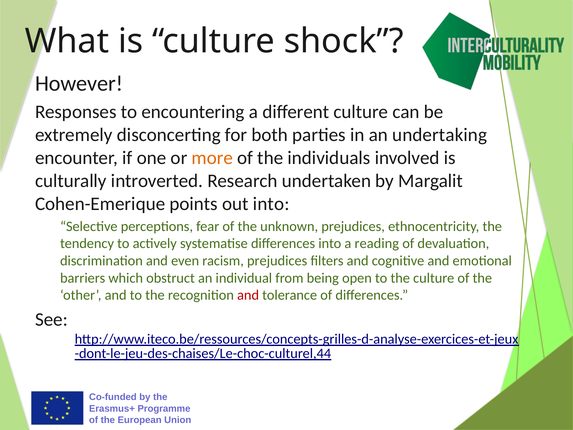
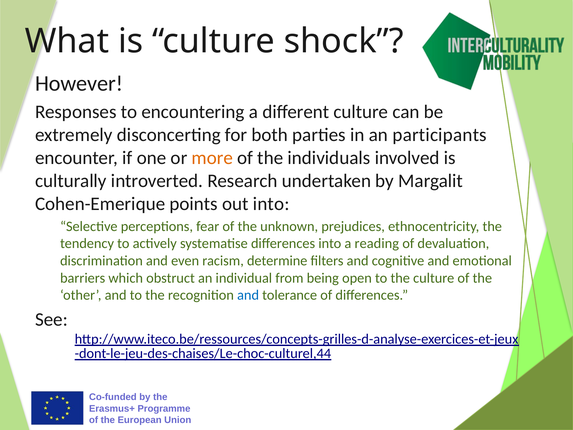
undertaking: undertaking -> participants (440, 135)
racism prejudices: prejudices -> determine (277, 261)
and colour: red -> blue (248, 295)
